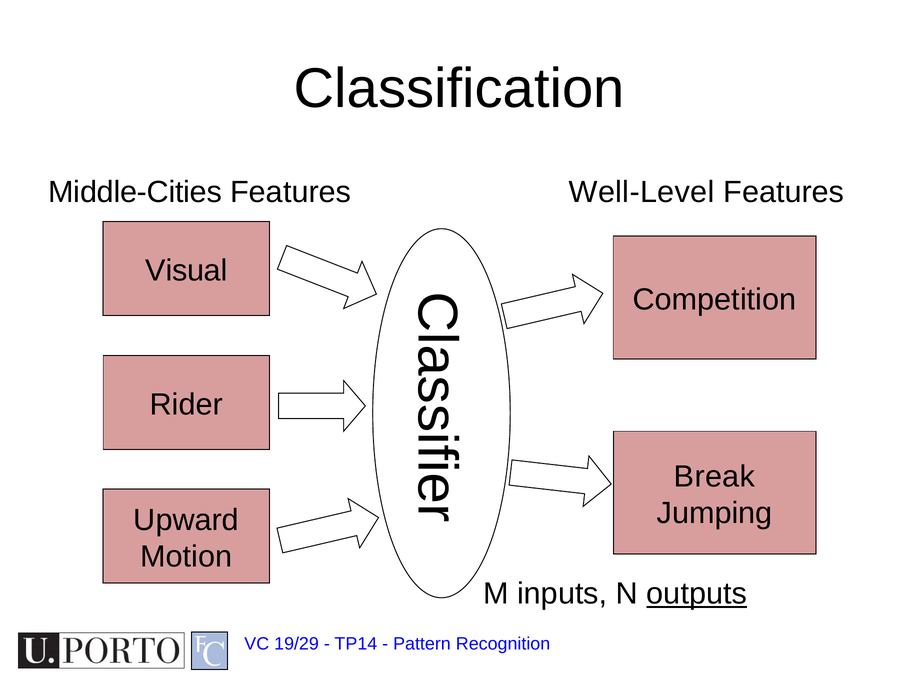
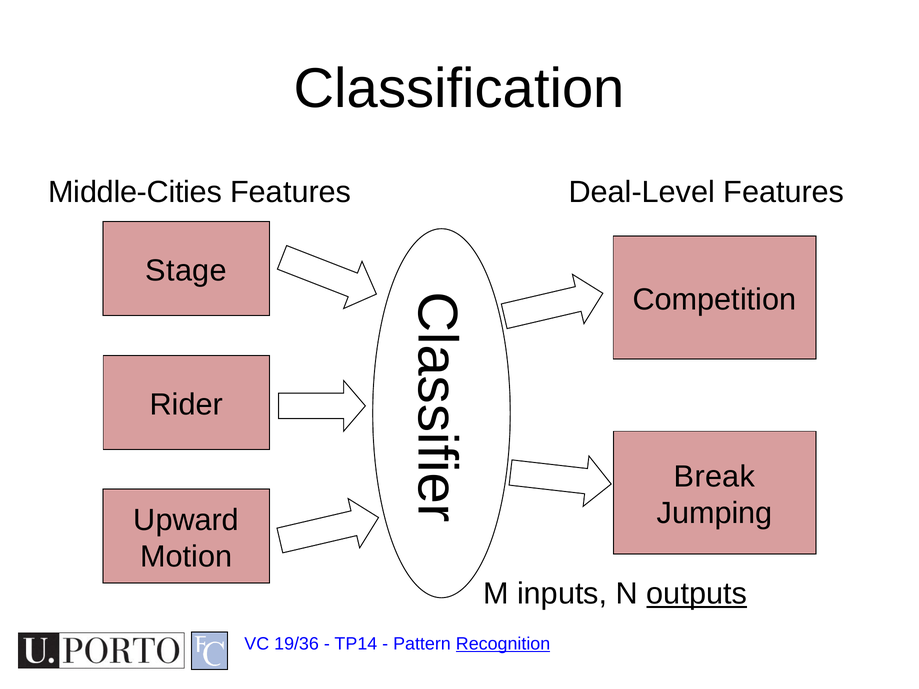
Well-Level: Well-Level -> Deal-Level (642, 192)
Visual: Visual -> Stage (186, 271)
19/29: 19/29 -> 19/36 (297, 644)
Recognition underline: none -> present (503, 644)
